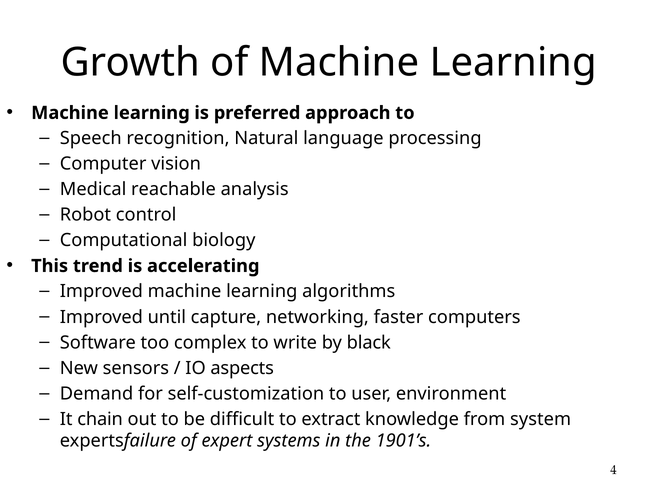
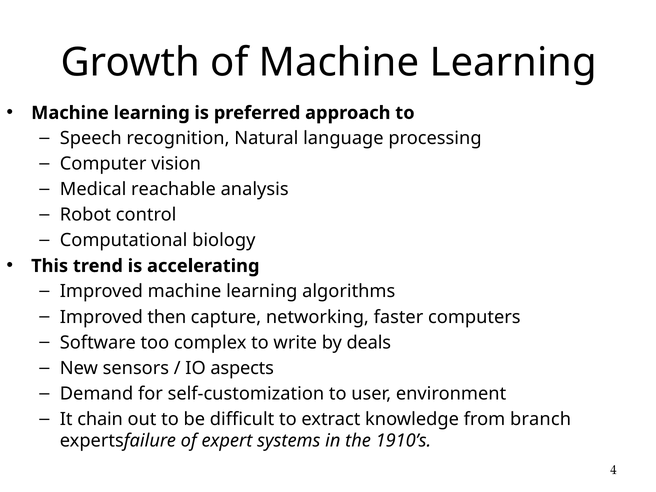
until: until -> then (167, 317)
black: black -> deals (369, 343)
system: system -> branch (541, 419)
1901’s: 1901’s -> 1910’s (403, 441)
